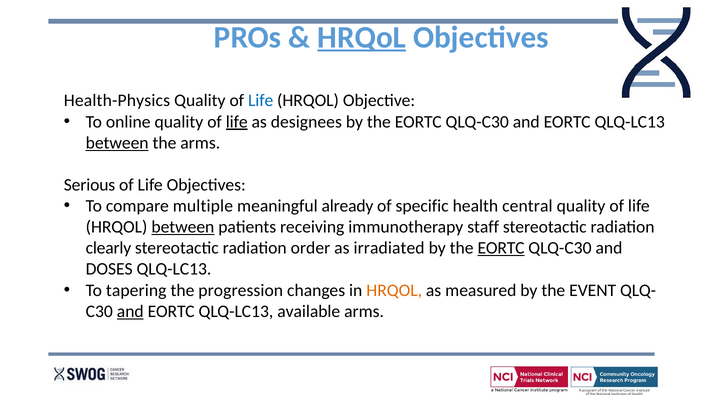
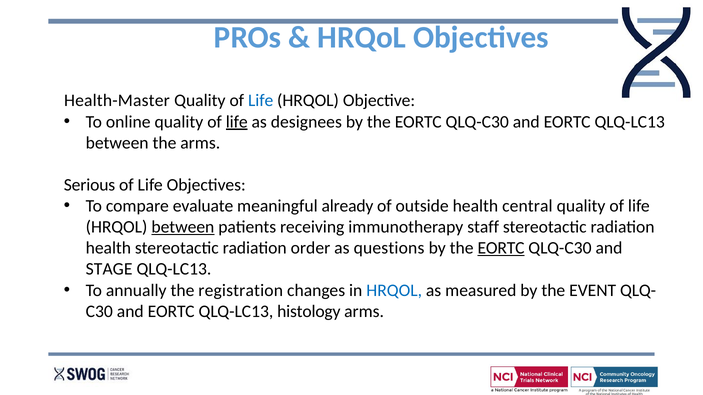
HRQoL underline: present -> none (362, 37)
Health-Physics: Health-Physics -> Health-Master (117, 101)
between underline: present -> none (117, 143)
multiple: multiple -> evaluate (203, 206)
specific: specific -> outside (422, 206)
clearly: clearly -> health (108, 248)
irradiated: irradiated -> questions (389, 248)
DOSES: DOSES -> STAGE (109, 269)
tapering: tapering -> annually (136, 291)
progression: progression -> registration (241, 291)
HRQOL colour: orange -> blue (394, 291)
and underline: present -> none (130, 312)
available: available -> histology (309, 312)
